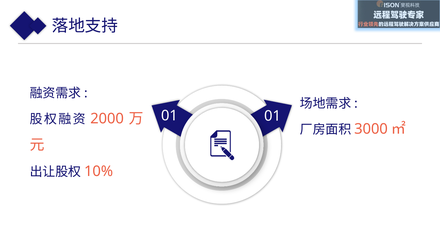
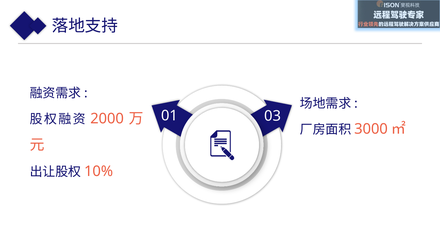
01 01: 01 -> 03 (273, 116)
